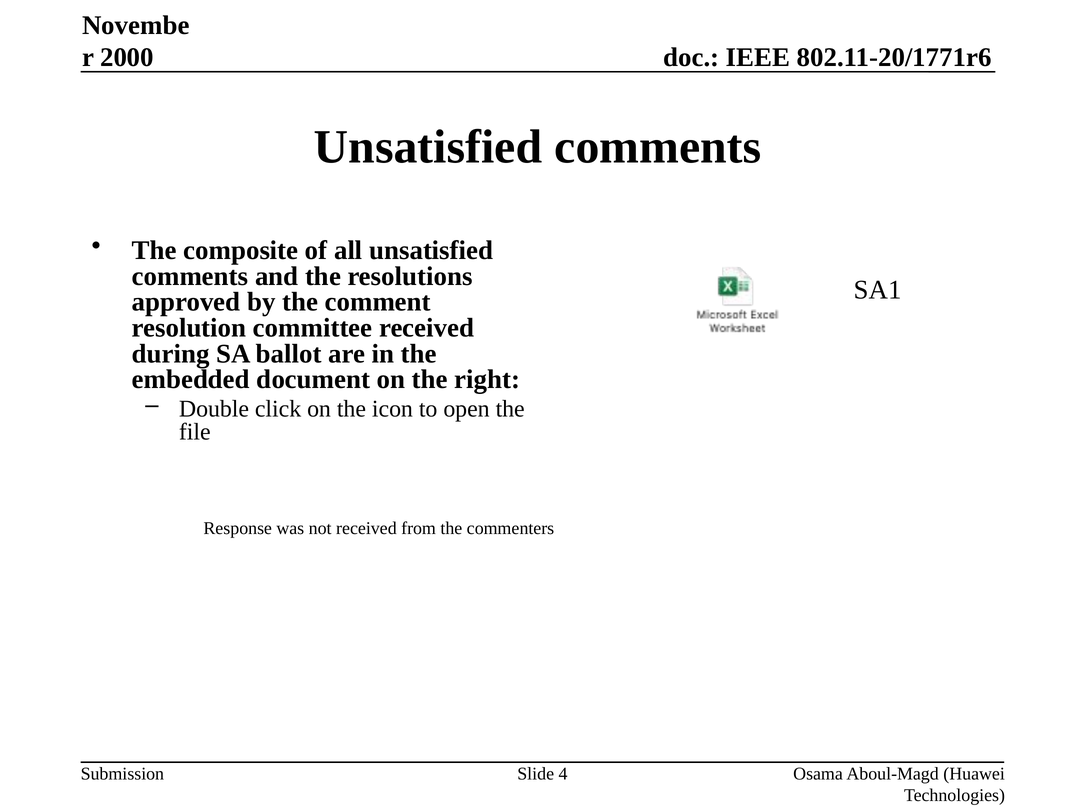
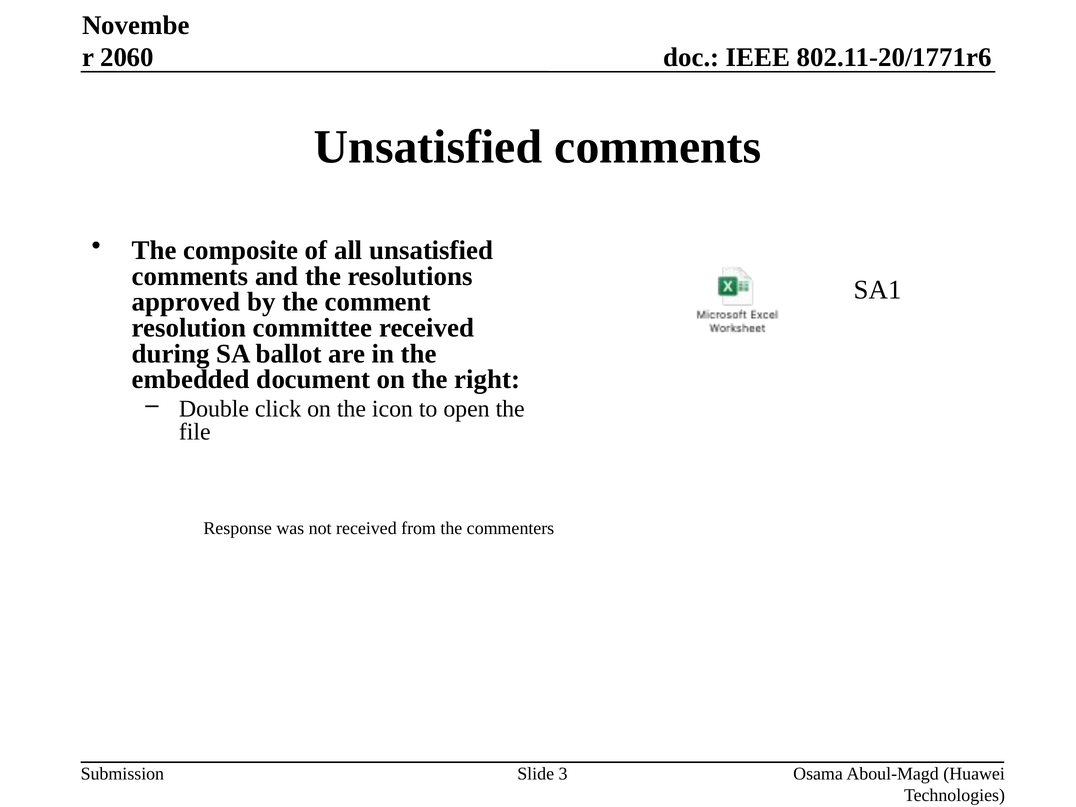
2000: 2000 -> 2060 (127, 57)
4: 4 -> 3 (563, 774)
